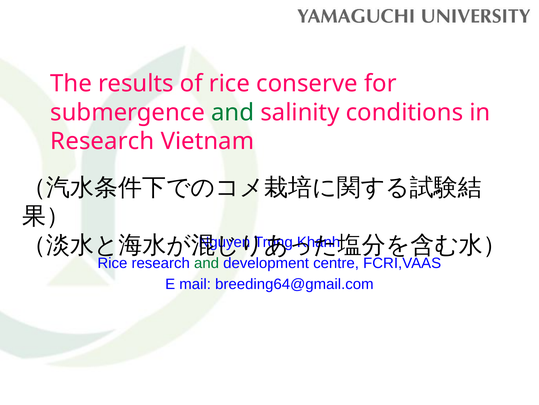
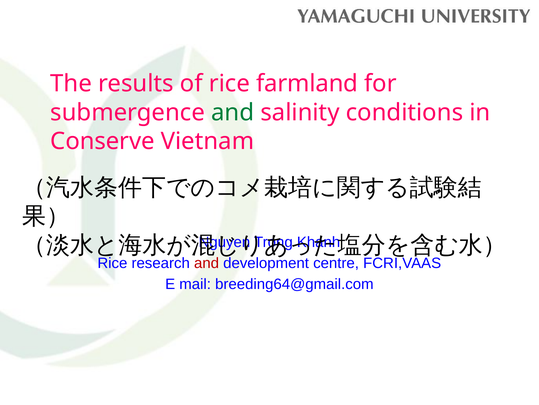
conserve: conserve -> farmland (307, 84)
Research: Research -> Conserve (102, 141)
and colour: green -> red (207, 263)
